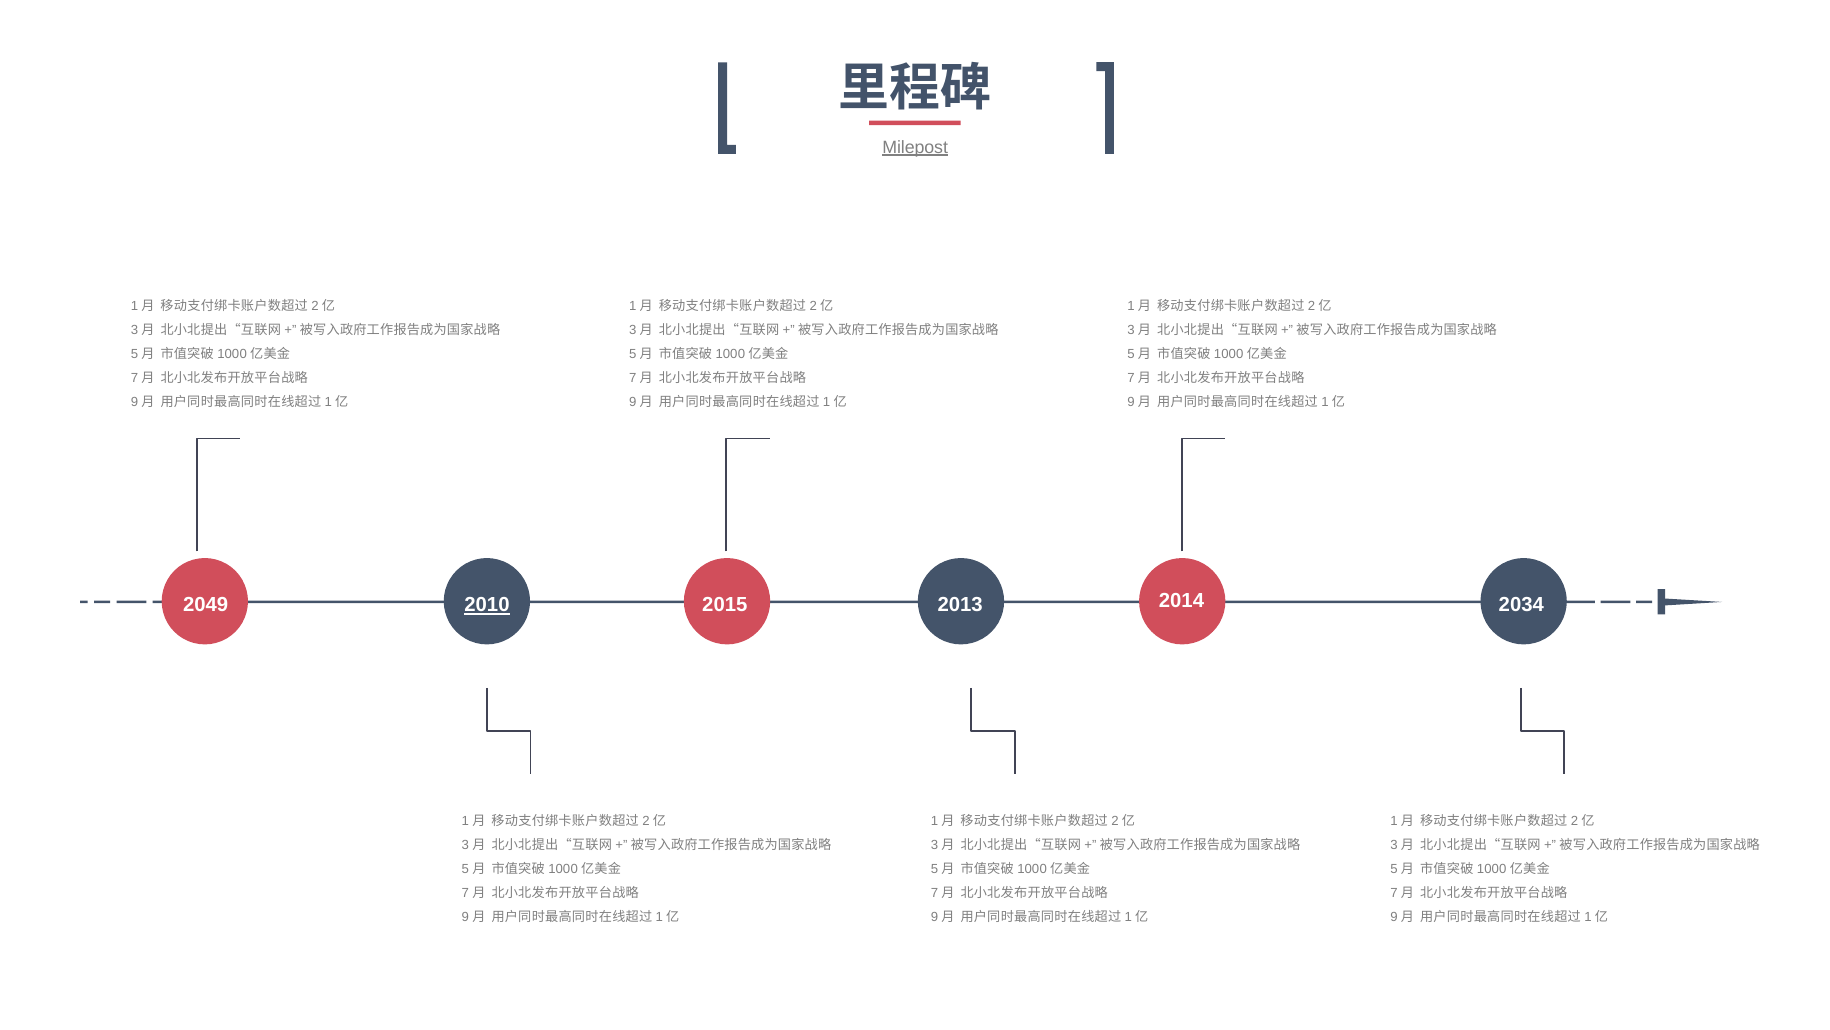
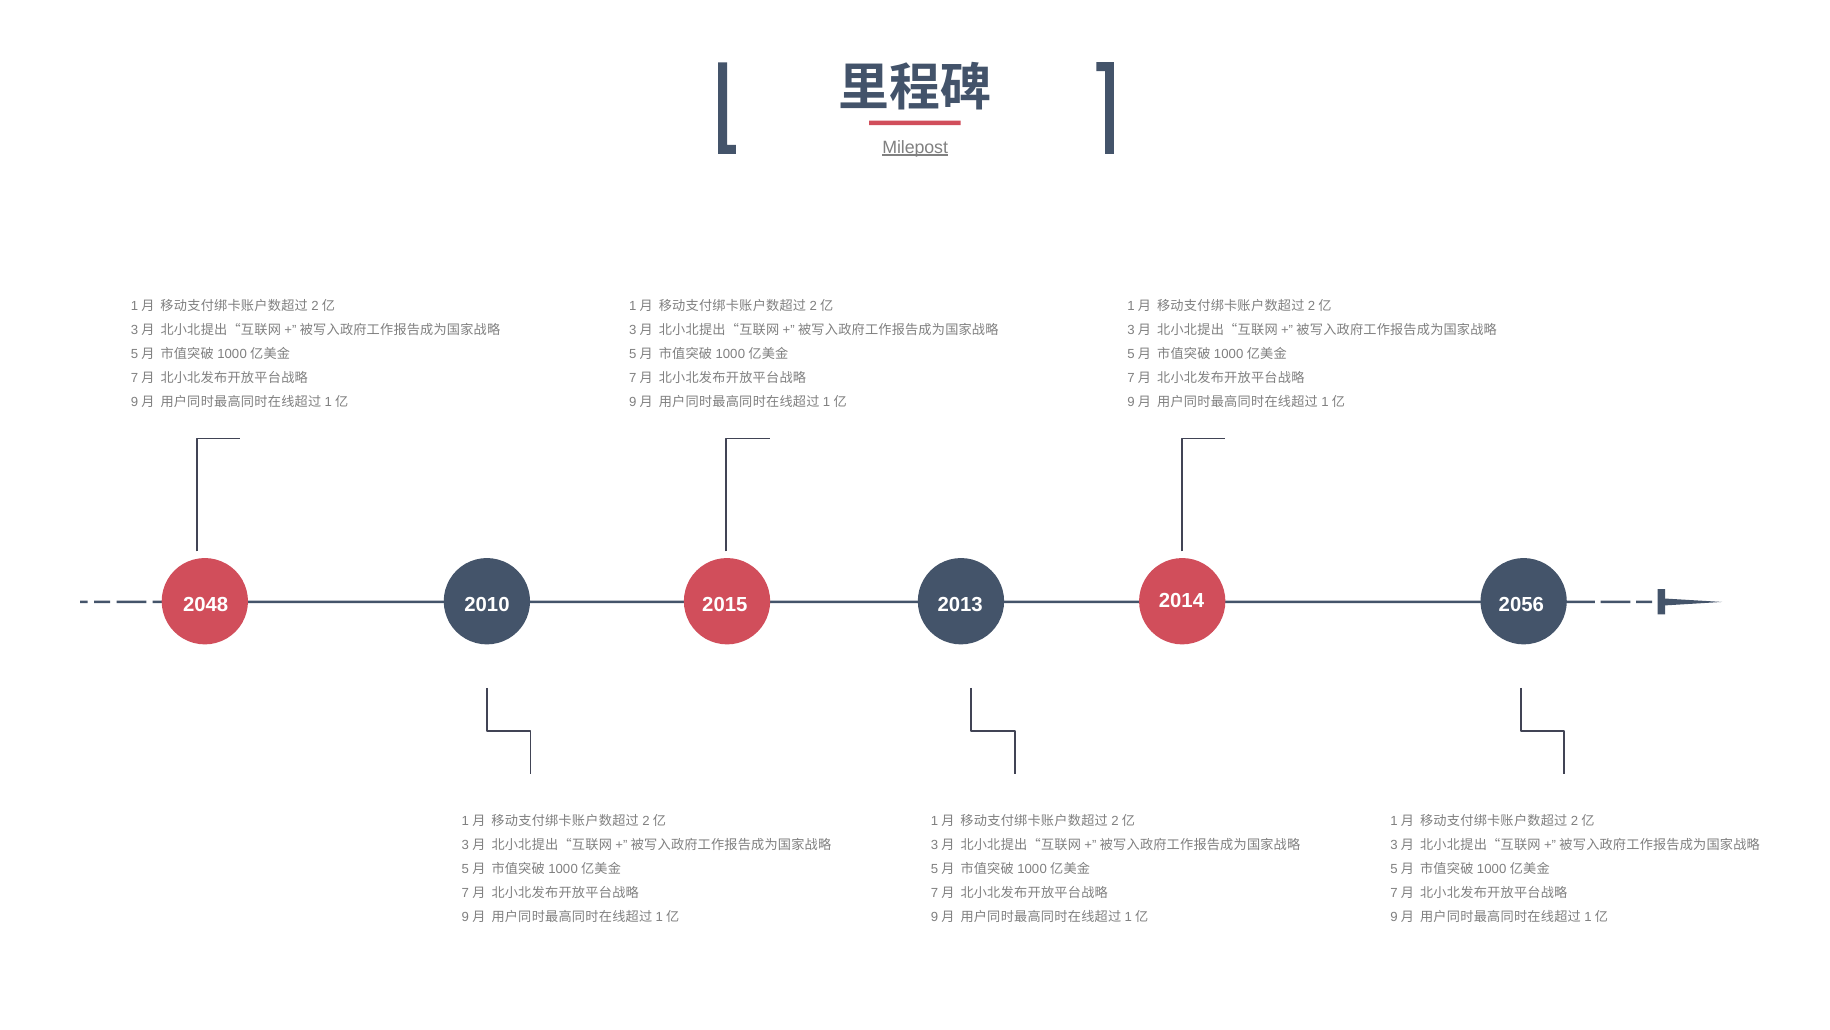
2049: 2049 -> 2048 (206, 605)
2010 underline: present -> none (487, 605)
2034: 2034 -> 2056 (1521, 605)
